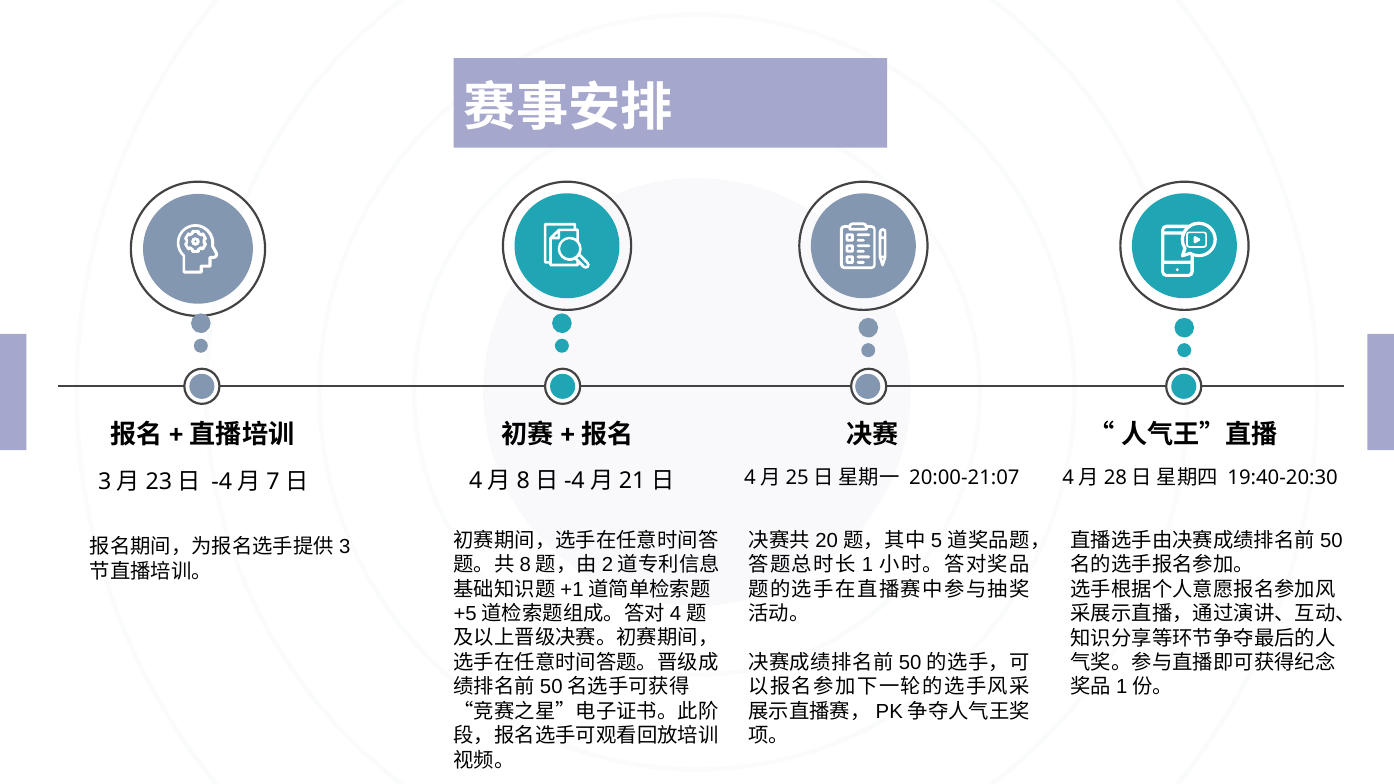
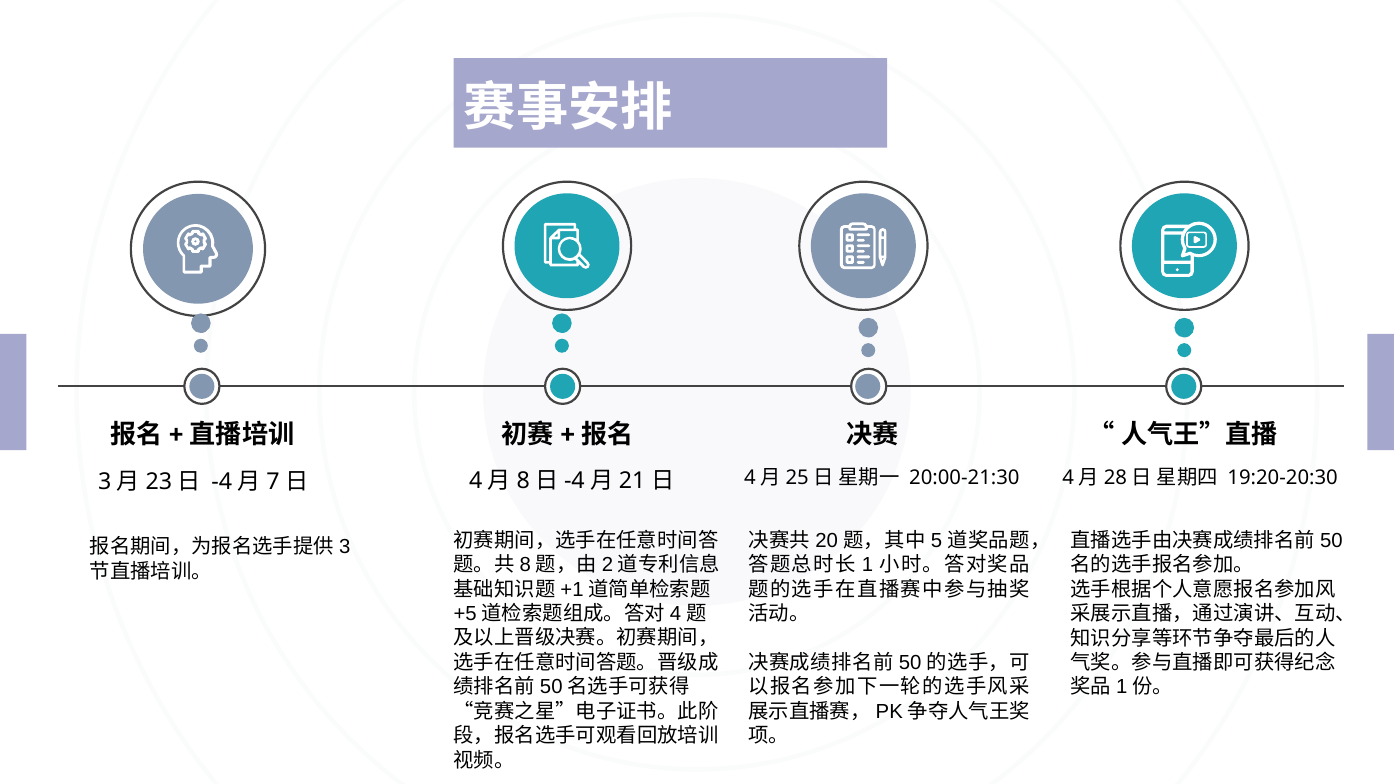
20:00-21:07: 20:00-21:07 -> 20:00-21:30 (964, 478)
19:40-20:30: 19:40-20:30 -> 19:20-20:30 (1283, 478)
